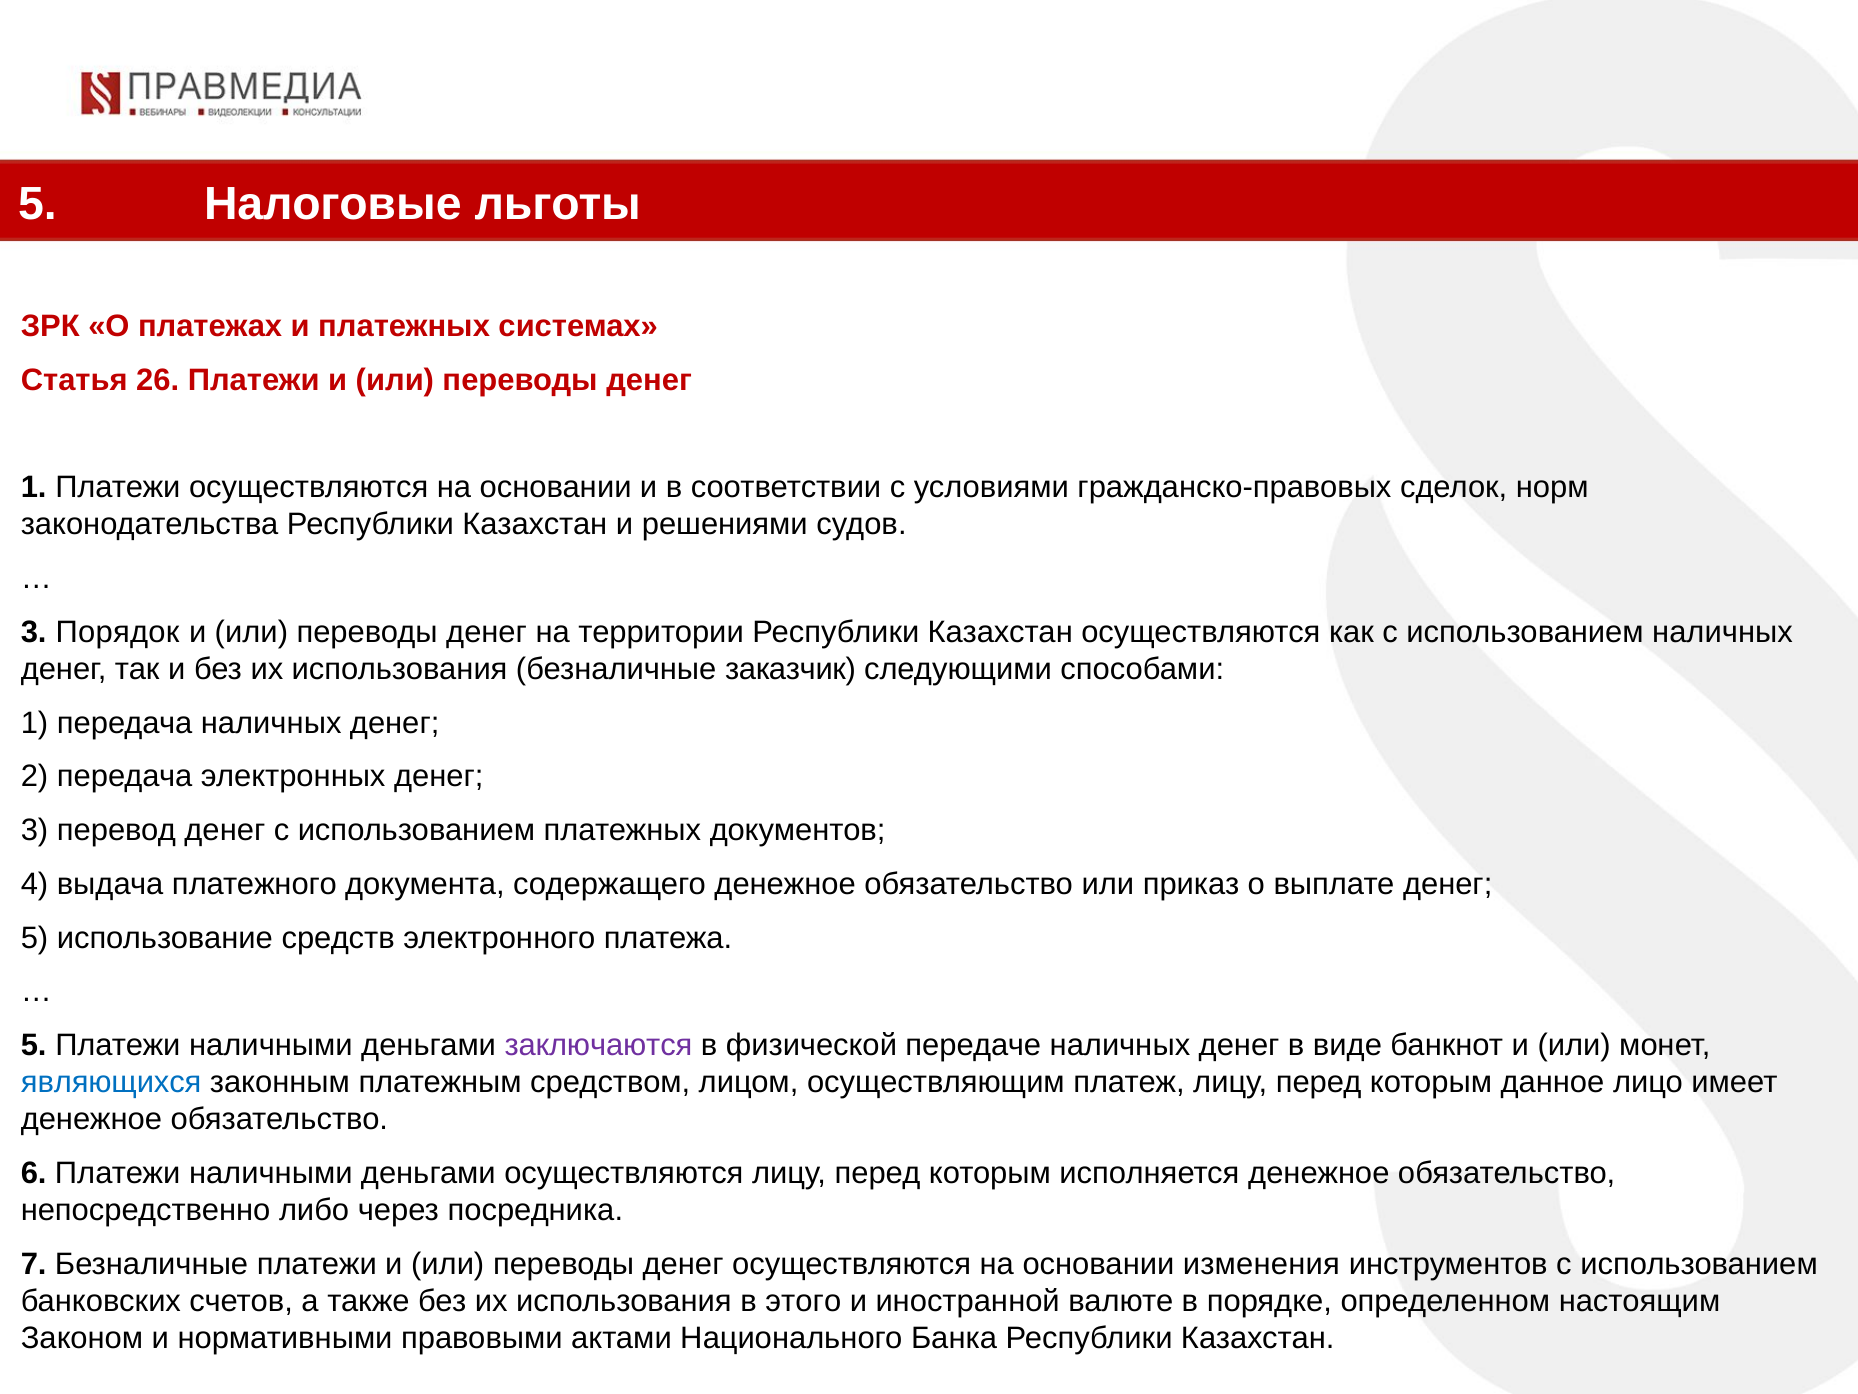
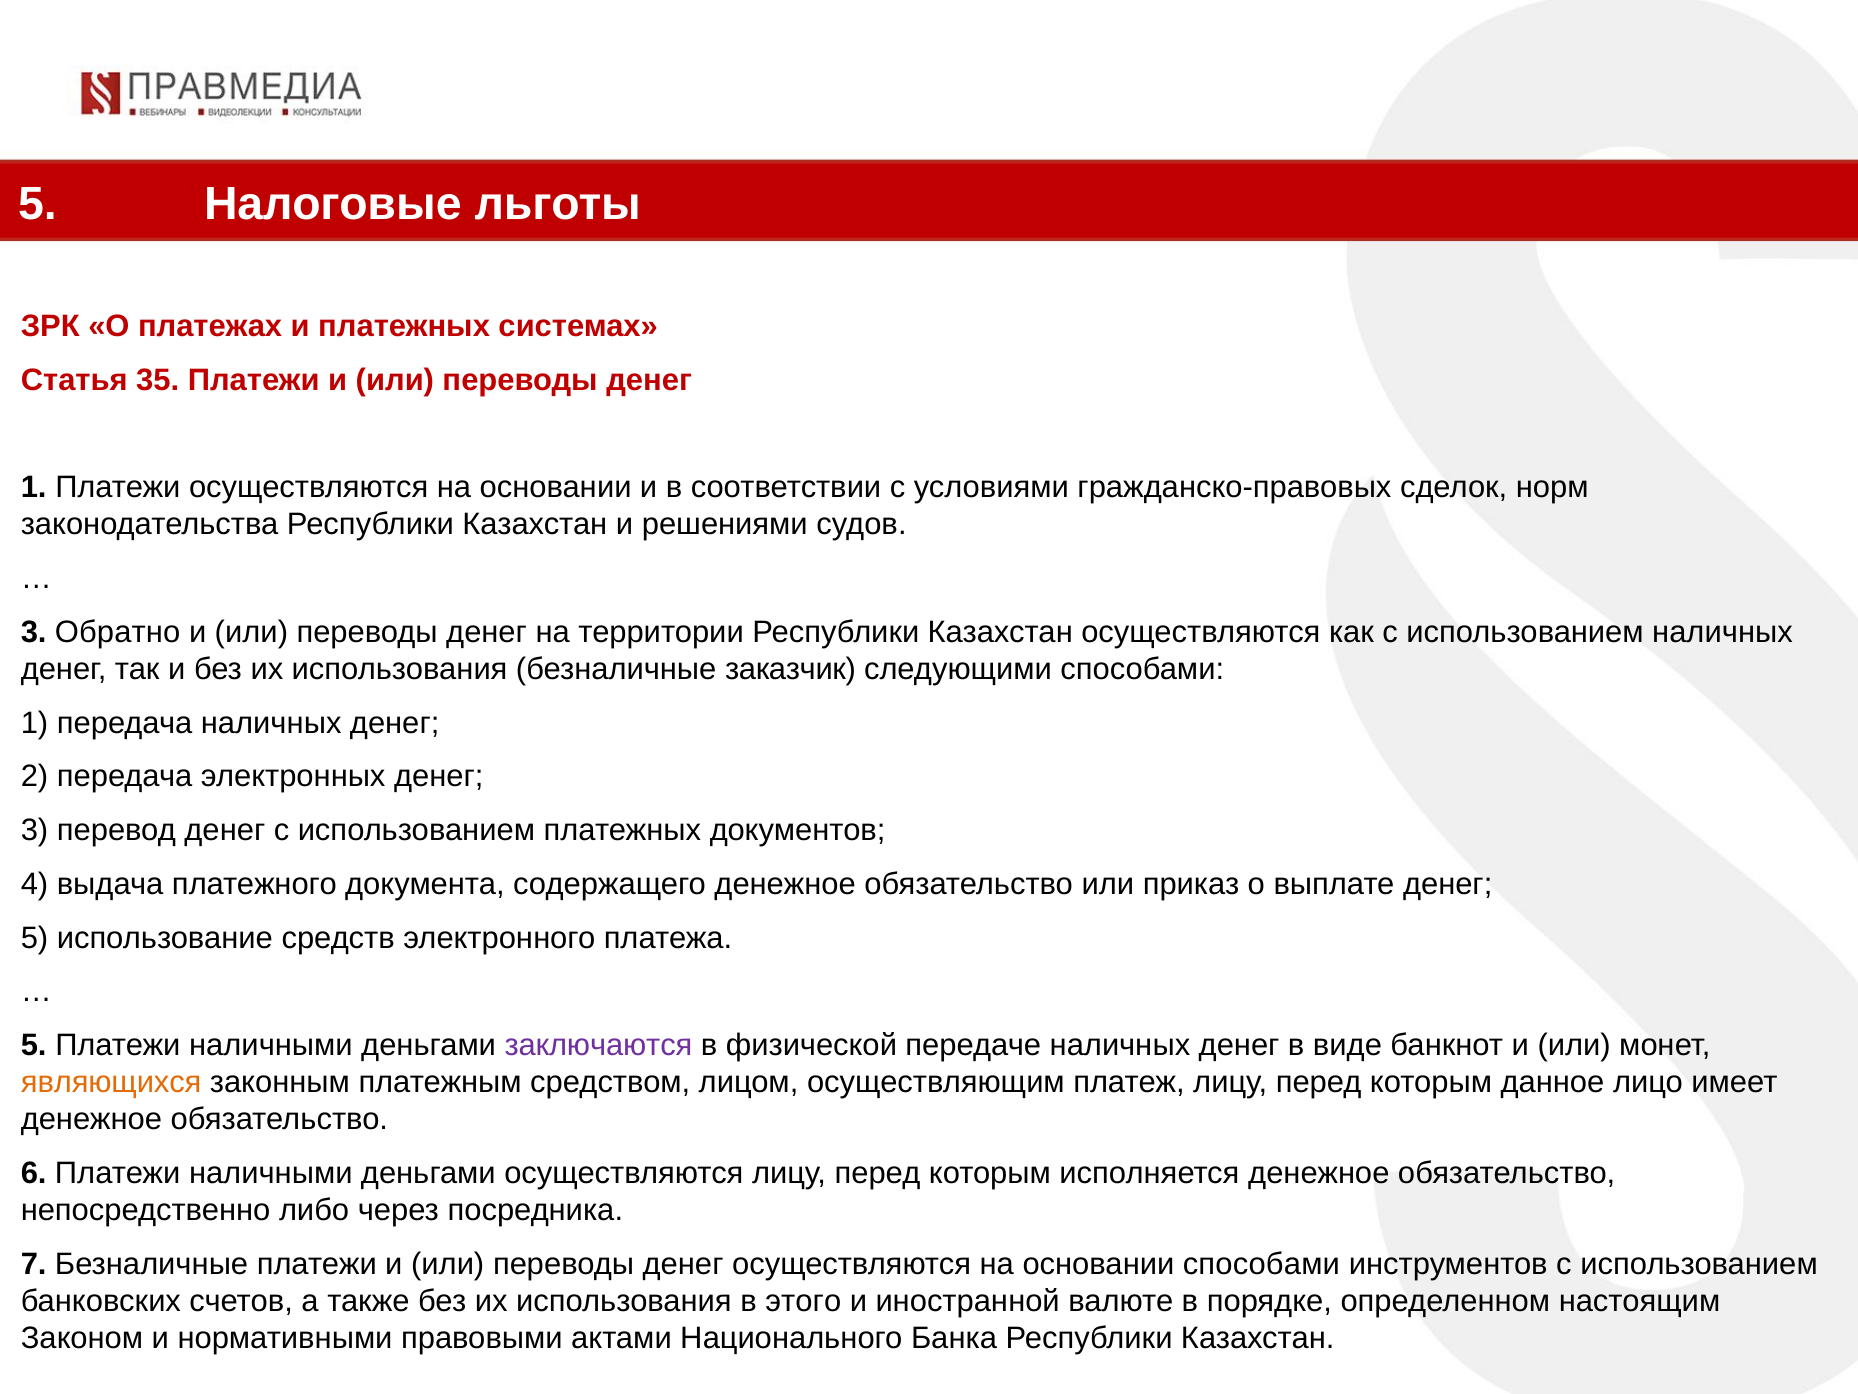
26: 26 -> 35 (158, 380)
Порядок: Порядок -> Обратно (118, 632)
являющихся colour: blue -> orange (111, 1082)
основании изменения: изменения -> способами (1261, 1264)
